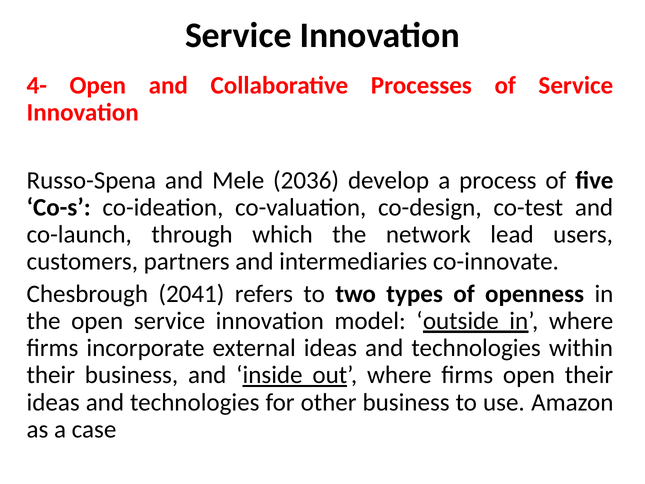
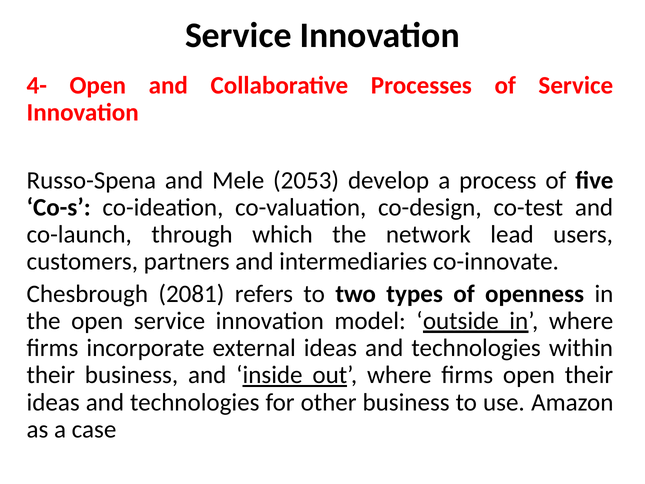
2036: 2036 -> 2053 (306, 180)
2041: 2041 -> 2081 (191, 294)
